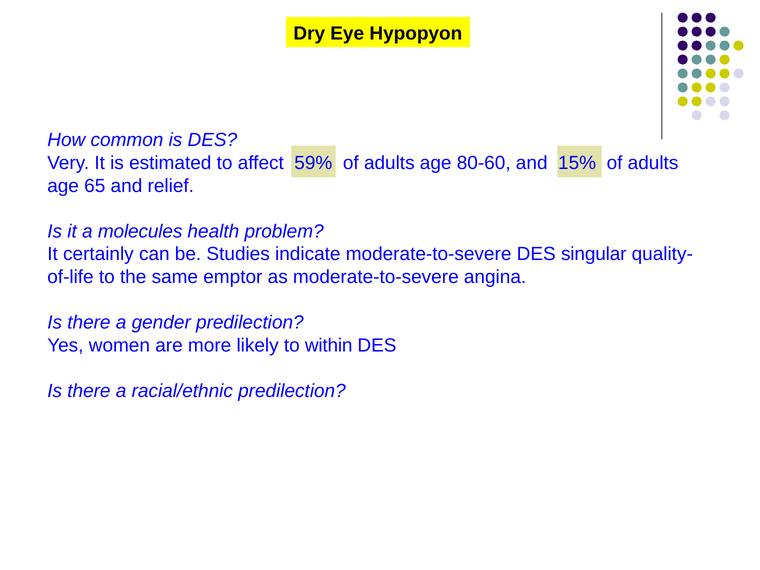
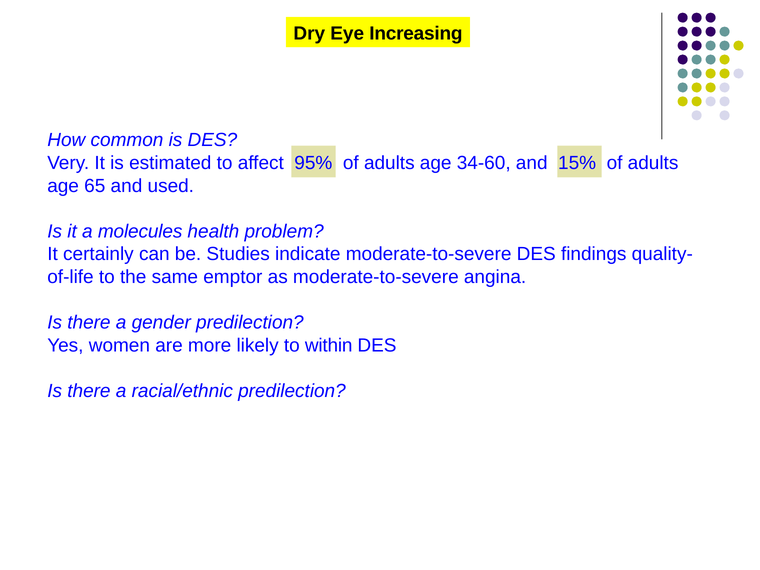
Hypopyon: Hypopyon -> Increasing (416, 33)
59%: 59% -> 95% (313, 163)
80-60: 80-60 -> 34-60 (484, 163)
relief: relief -> used (171, 186)
singular: singular -> findings (594, 254)
